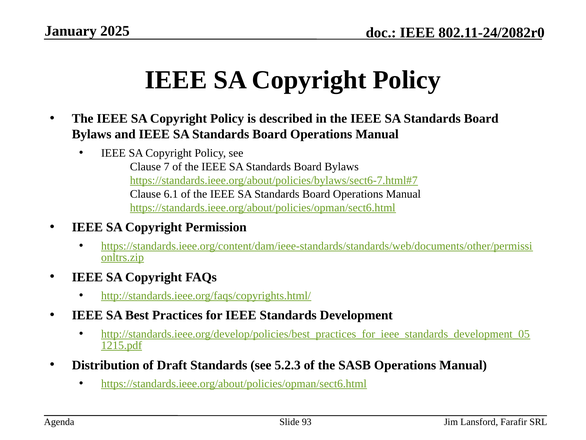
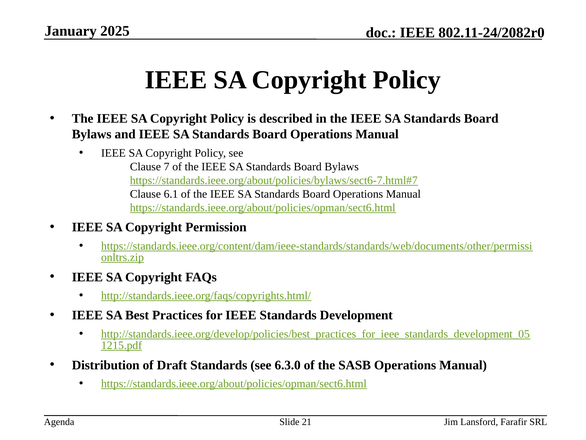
5.2.3: 5.2.3 -> 6.3.0 (288, 365)
93: 93 -> 21 (307, 422)
